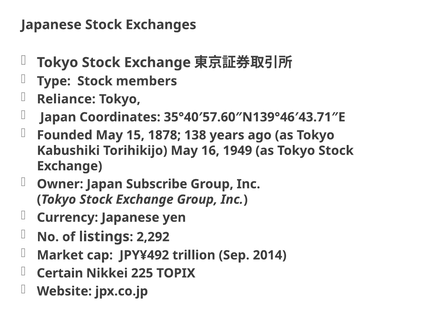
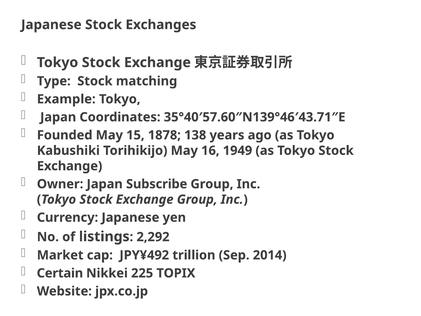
members: members -> matching (147, 81)
Reliance: Reliance -> Example (66, 99)
